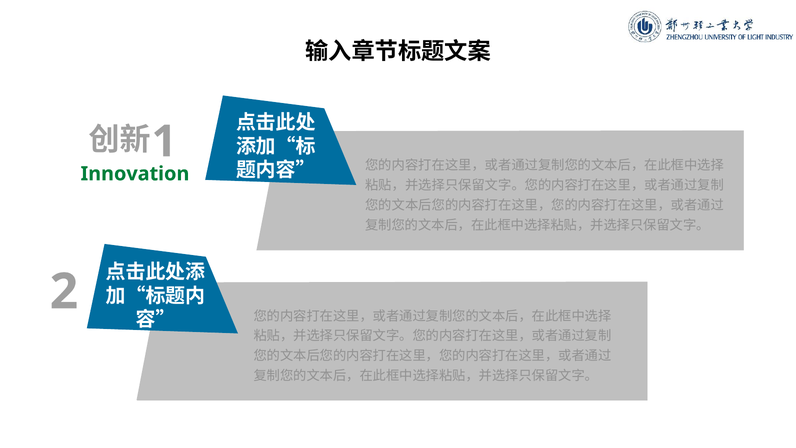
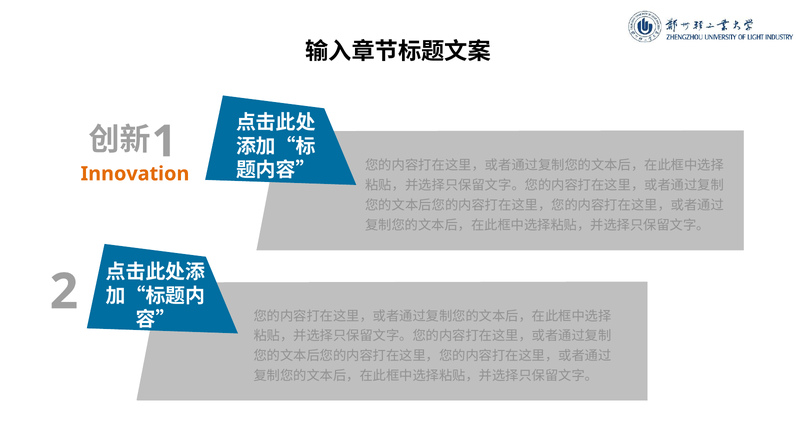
Innovation colour: green -> orange (135, 174)
